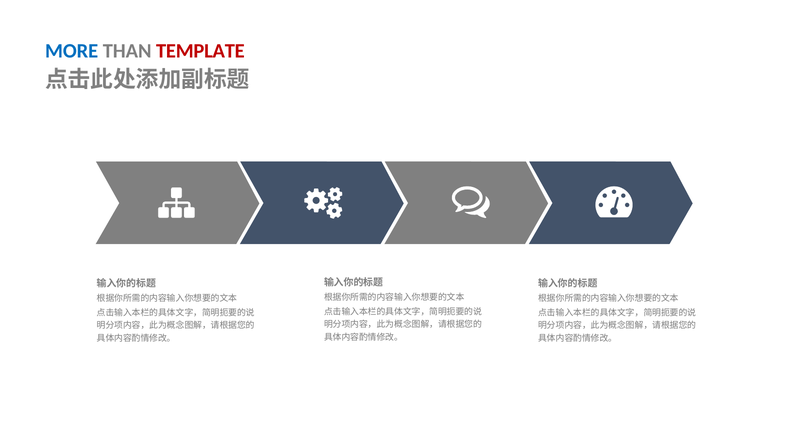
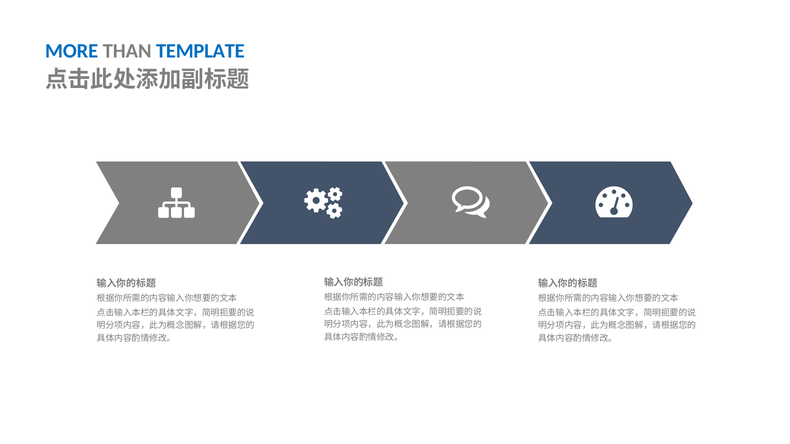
TEMPLATE colour: red -> blue (200, 51)
